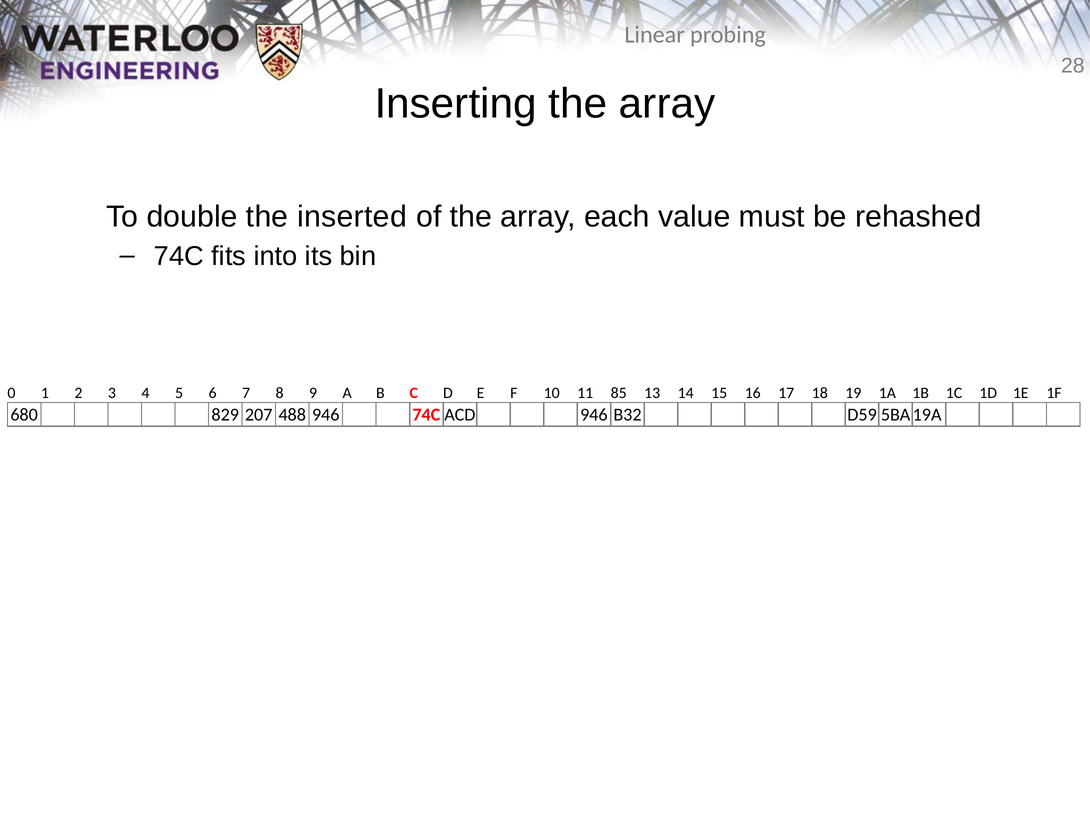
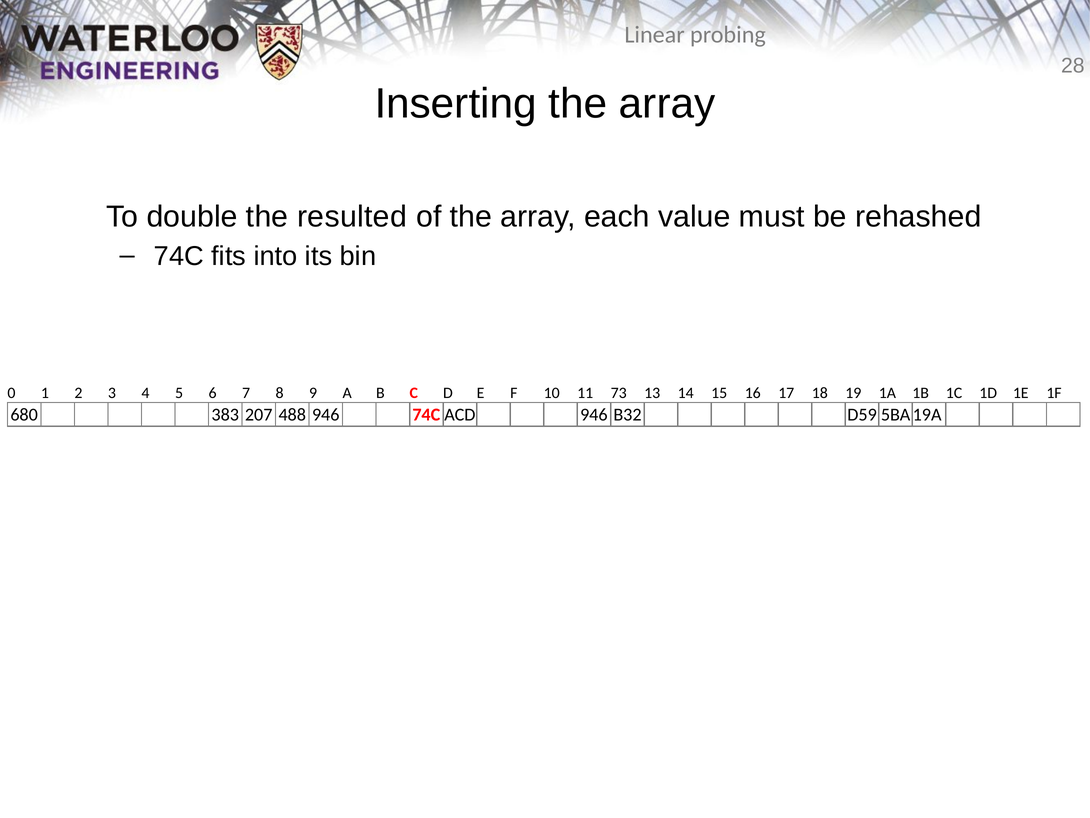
inserted: inserted -> resulted (352, 216)
85: 85 -> 73 (619, 393)
829: 829 -> 383 (225, 414)
